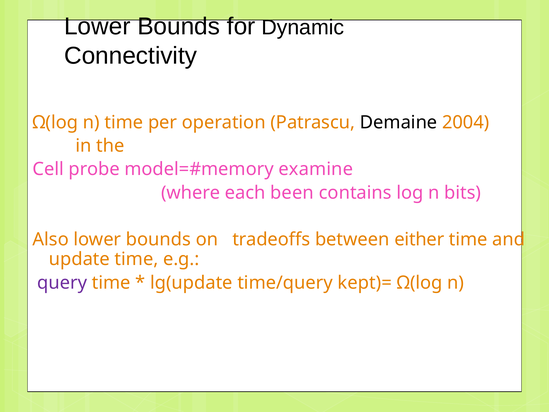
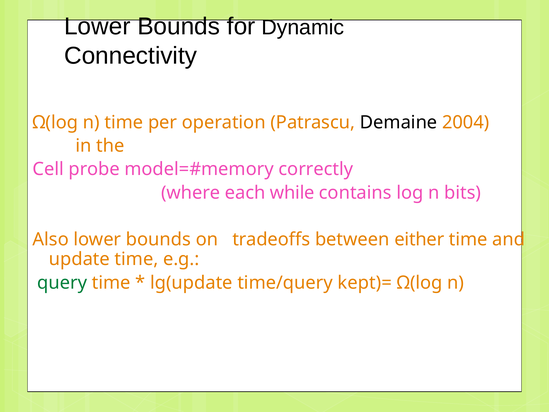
examine: examine -> correctly (316, 169)
been: been -> while (292, 193)
query colour: purple -> green (62, 283)
